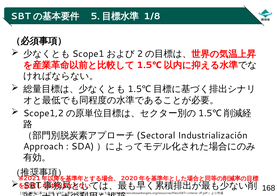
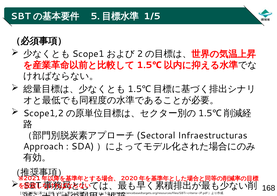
1/8: 1/8 -> 1/5 (152, 16)
Industrialización: Industrialización -> Infraestructuras (213, 135)
